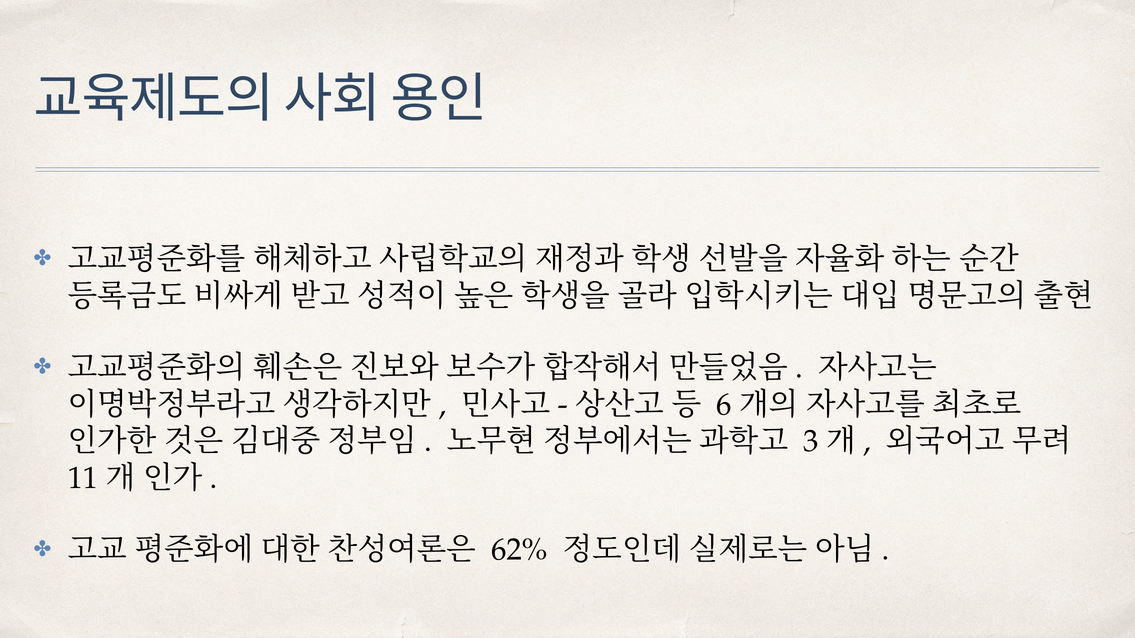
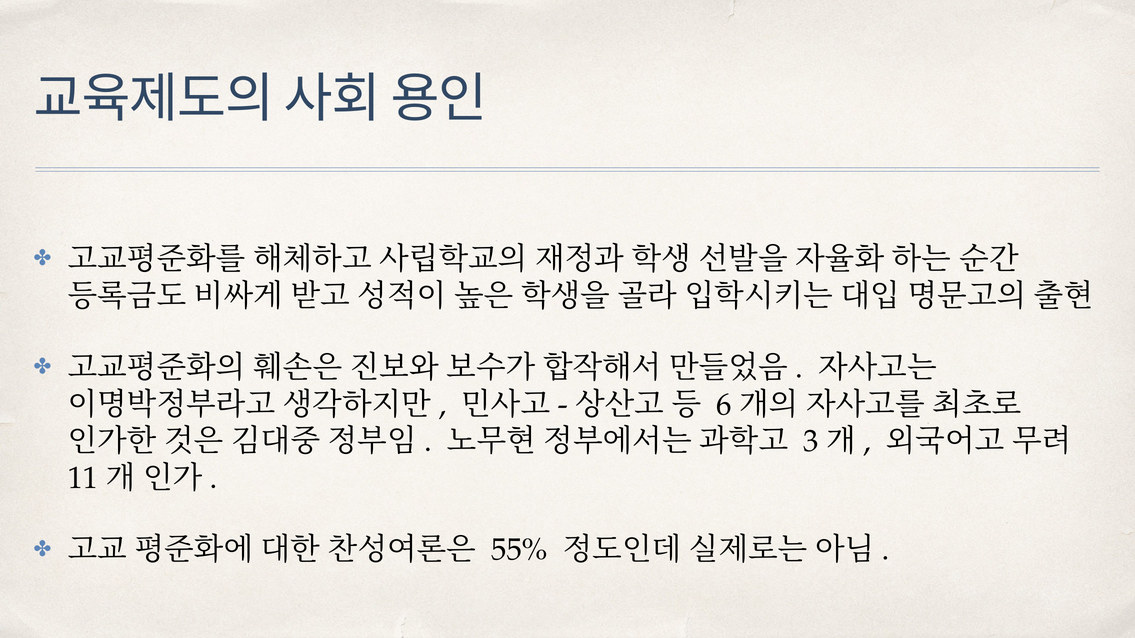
62%: 62% -> 55% (520, 550)
